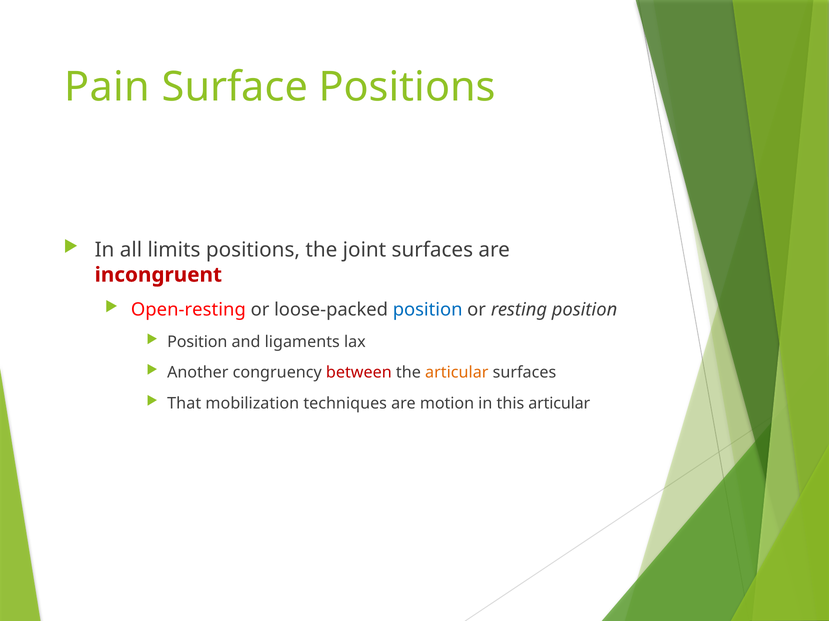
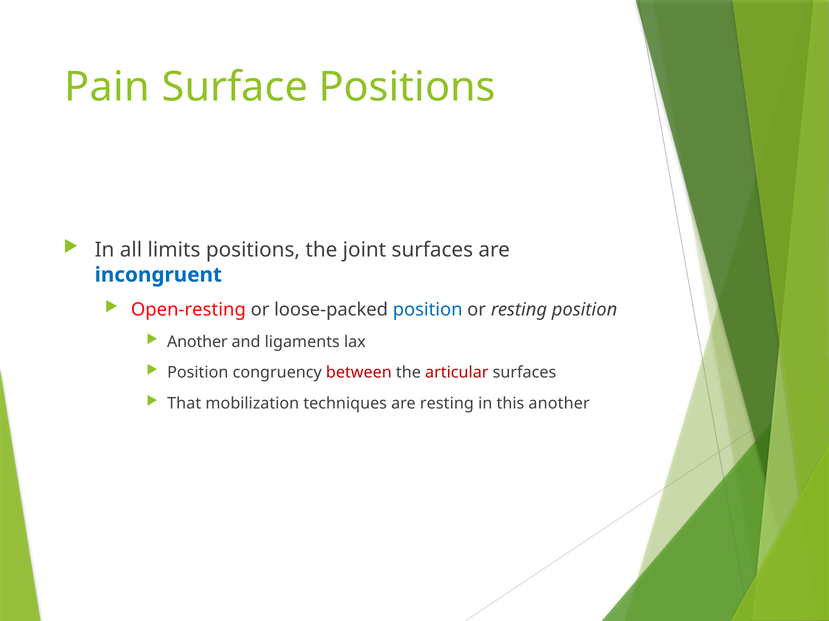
incongruent colour: red -> blue (158, 275)
Position: Position -> Another (197, 342)
Another: Another -> Position (198, 373)
articular colour: orange -> red (457, 373)
are motion: motion -> resting (447, 404)
this articular: articular -> another (559, 404)
